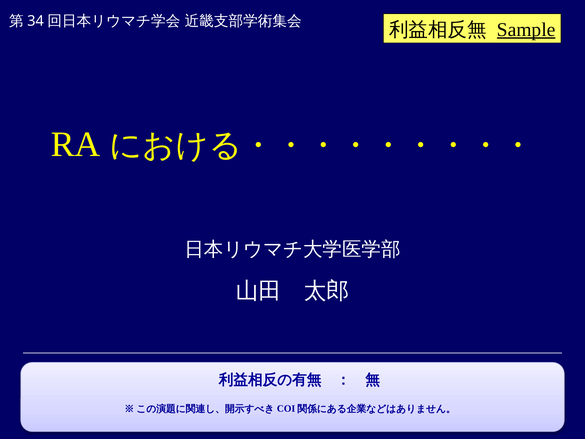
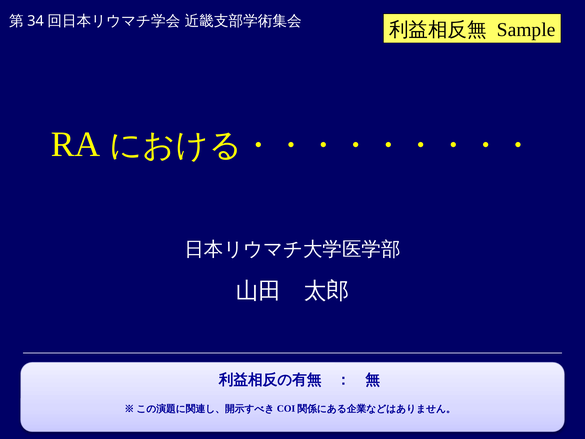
Sample underline: present -> none (526, 30)
